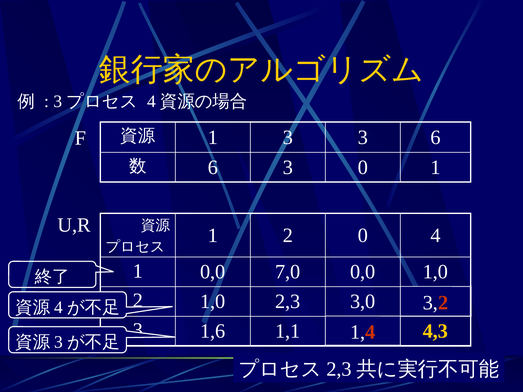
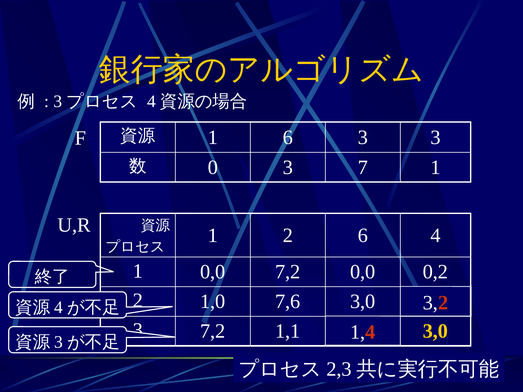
1 3: 3 -> 6 (288, 137)
3 6: 6 -> 3 (435, 137)
6: 6 -> 0 (213, 168)
3 0: 0 -> 7 (363, 168)
2 0: 0 -> 6 (363, 236)
0,0 7,0: 7,0 -> 7,2 (288, 272)
0,0 1,0: 1,0 -> 0,2 (435, 272)
1,0 2,3: 2,3 -> 7,6 (288, 302)
1,6: 1,6 -> 7,2 (213, 331)
4,3: 4,3 -> 3,0 (435, 331)
